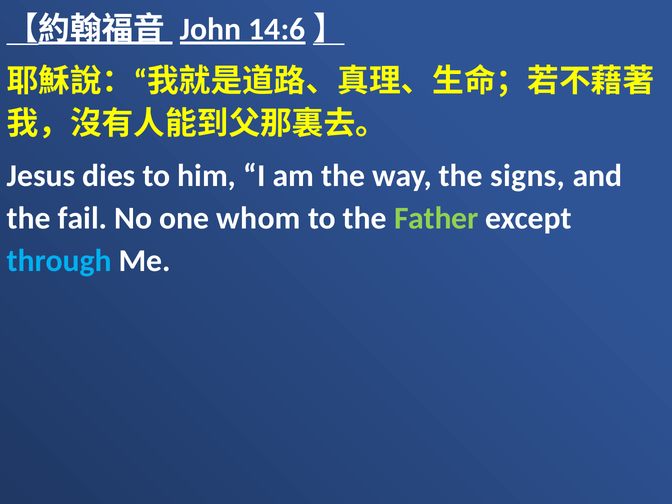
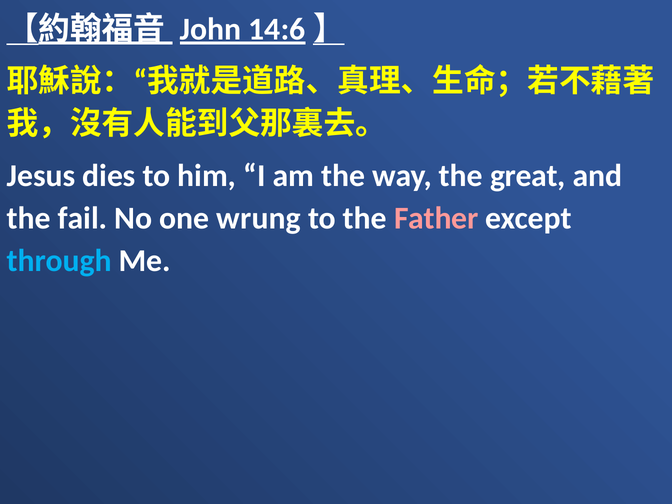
signs: signs -> great (528, 176)
whom: whom -> wrung (259, 218)
Father colour: light green -> pink (436, 218)
